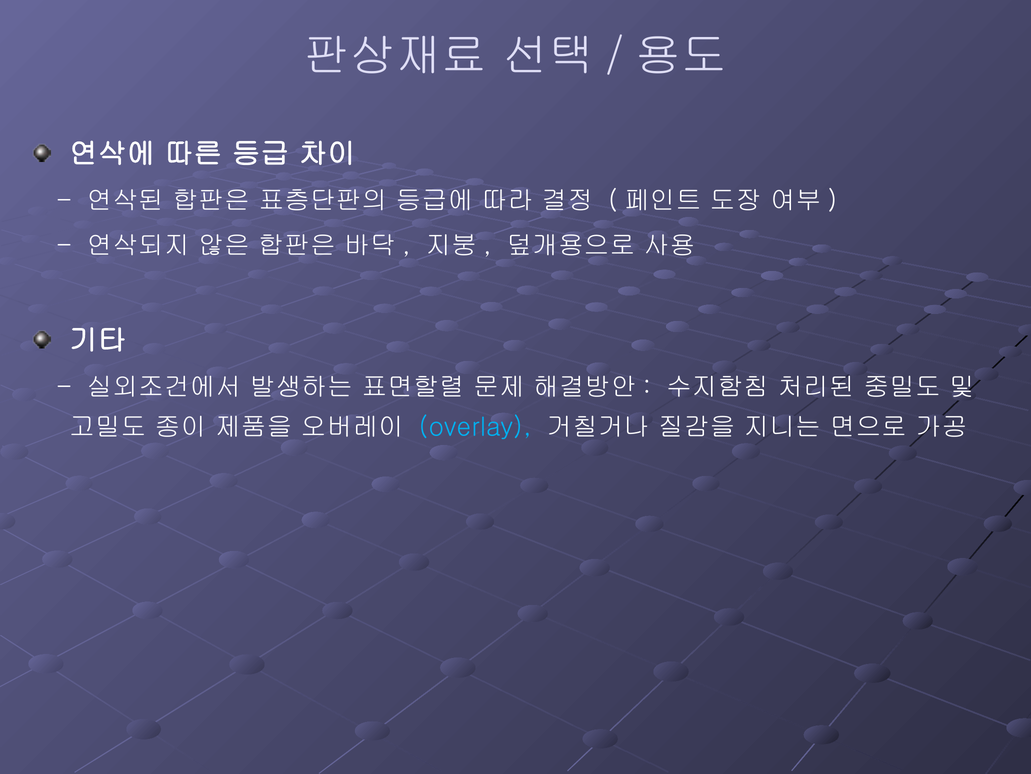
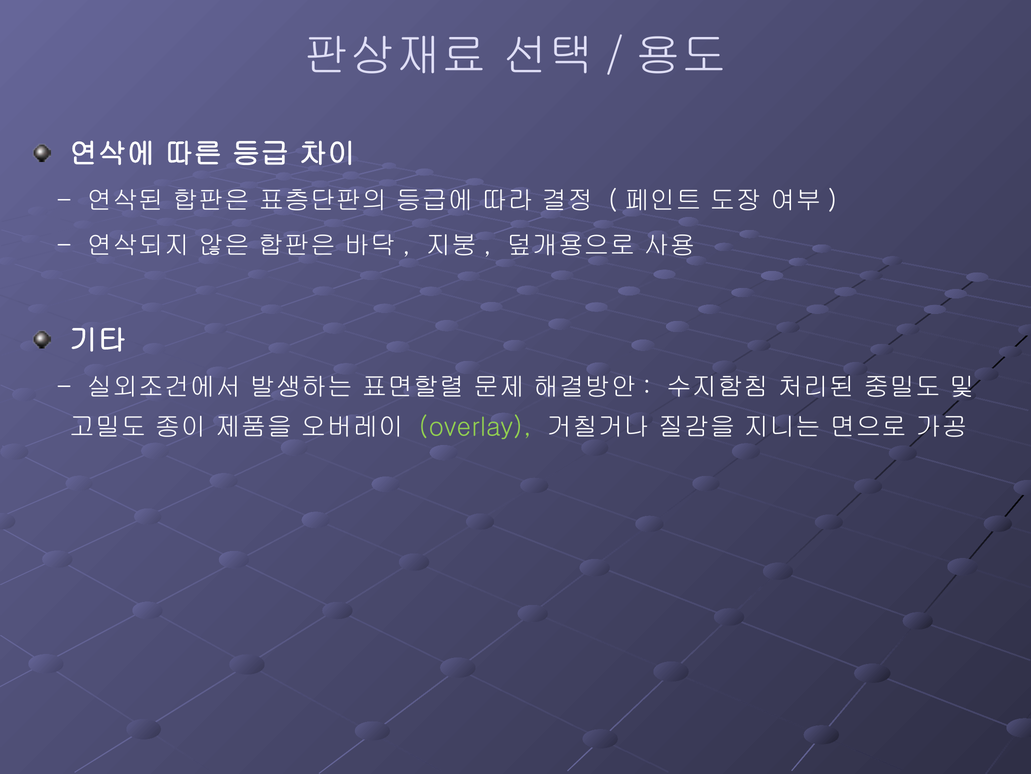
overlay colour: light blue -> light green (475, 427)
